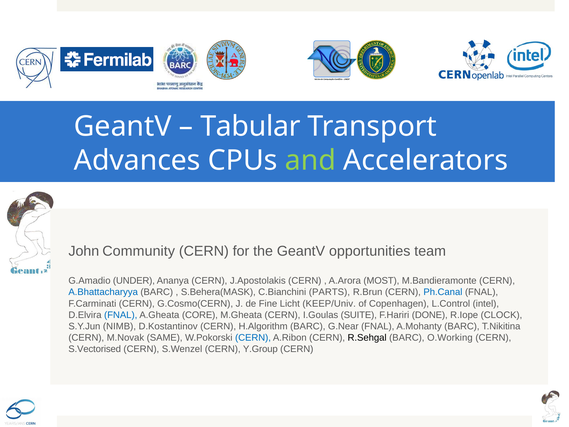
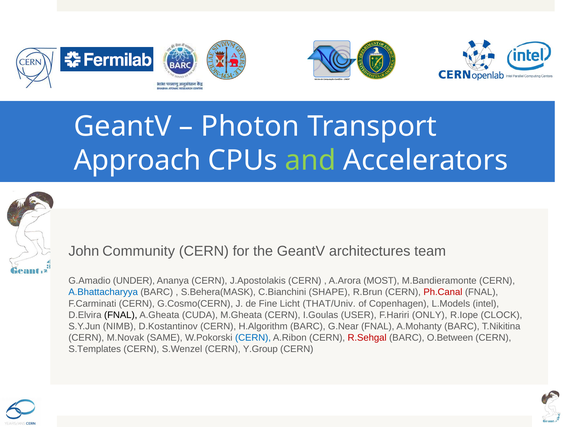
Tabular: Tabular -> Photon (250, 126)
Advances: Advances -> Approach (137, 160)
opportunities: opportunities -> architectures (370, 251)
PARTS: PARTS -> SHAPE (329, 292)
Ph.Canal colour: blue -> red (443, 292)
KEEP/Univ: KEEP/Univ -> THAT/Univ (329, 303)
L.Control: L.Control -> L.Models (451, 303)
FNAL colour: blue -> black (121, 315)
CORE: CORE -> CUDA (200, 315)
SUITE: SUITE -> USER (359, 315)
DONE: DONE -> ONLY (430, 315)
R.Sehgal colour: black -> red (367, 338)
O.Working: O.Working -> O.Between (450, 338)
S.Vectorised: S.Vectorised -> S.Templates (95, 349)
